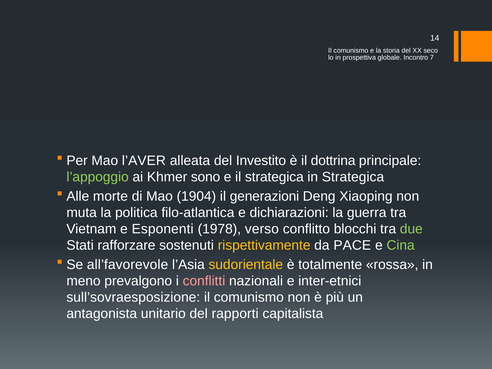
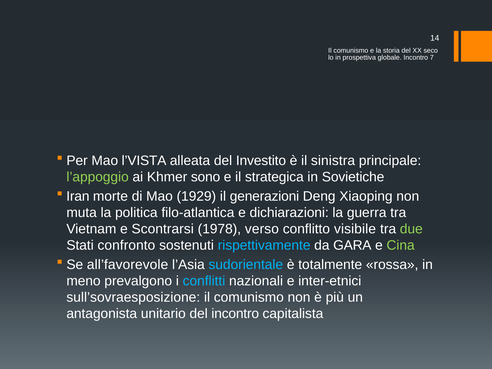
l’AVER: l’AVER -> l’VISTA (144, 161)
dottrina: dottrina -> sinistra (333, 161)
in Strategica: Strategica -> Sovietiche (353, 177)
Alle: Alle -> Iran (78, 196)
1904: 1904 -> 1929 (196, 196)
Esponenti: Esponenti -> Scontrarsi (163, 229)
blocchi: blocchi -> visibile (355, 229)
rafforzare: rafforzare -> confronto (126, 245)
rispettivamente colour: yellow -> light blue (264, 245)
PACE: PACE -> GARA (352, 245)
sudorientale colour: yellow -> light blue (246, 265)
conflitti colour: pink -> light blue (204, 281)
del rapporti: rapporti -> incontro (235, 314)
